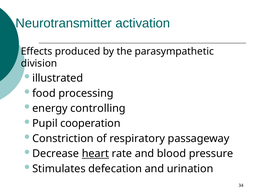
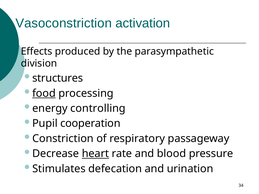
Neurotransmitter: Neurotransmitter -> Vasoconstriction (64, 23)
illustrated: illustrated -> structures (58, 78)
food underline: none -> present (44, 93)
